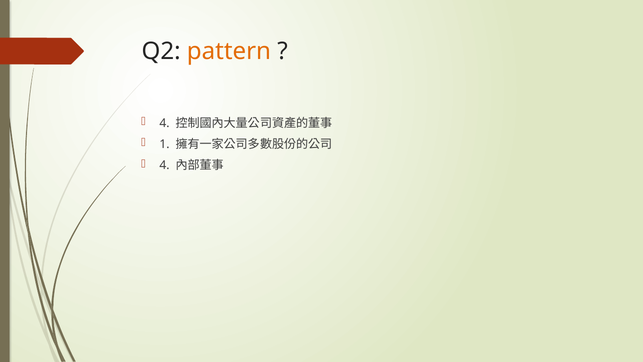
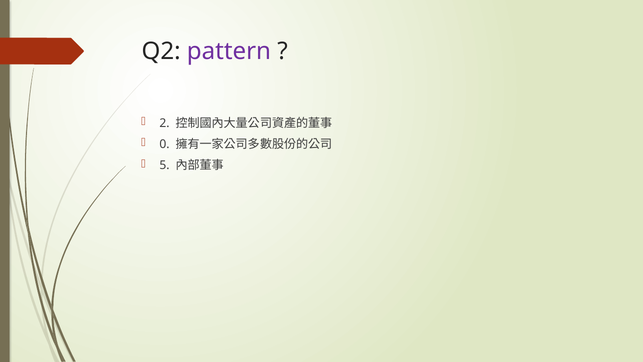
pattern colour: orange -> purple (229, 51)
4: 4 -> 2 (165, 123)
1: 1 -> 0 (165, 144)
4: 4 -> 5 (165, 165)
